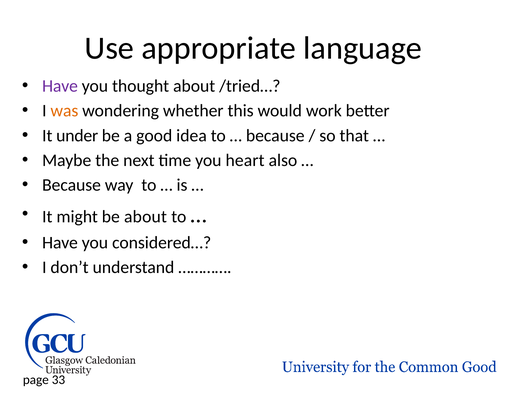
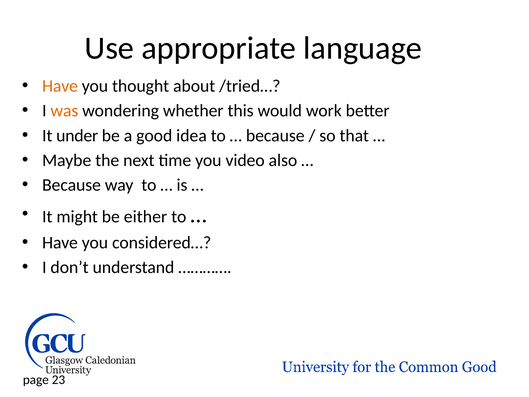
Have colour: purple -> orange (60, 86)
heart: heart -> video (245, 160)
be about: about -> either (146, 217)
33: 33 -> 23 (58, 380)
